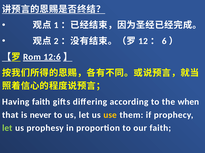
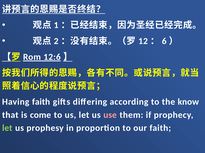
when: when -> know (188, 102)
never: never -> come (41, 115)
use colour: yellow -> pink (110, 115)
